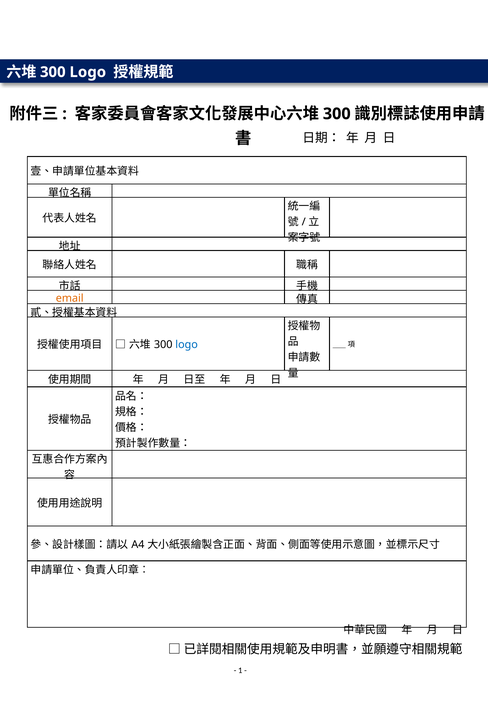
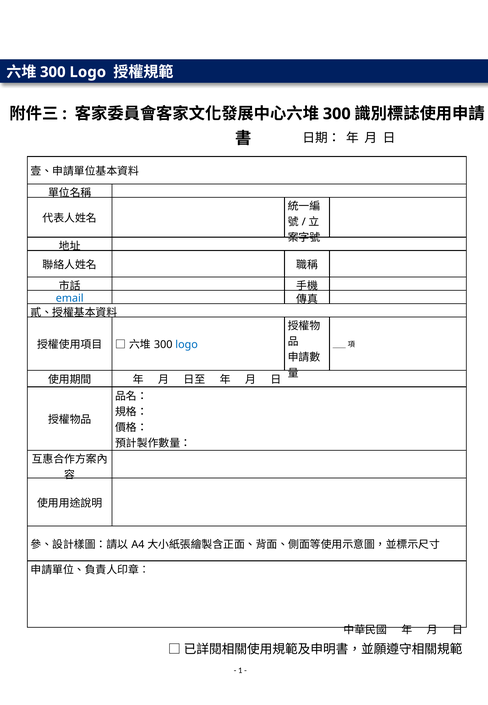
email colour: orange -> blue (70, 298)
